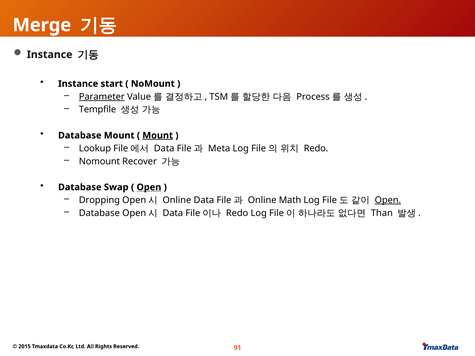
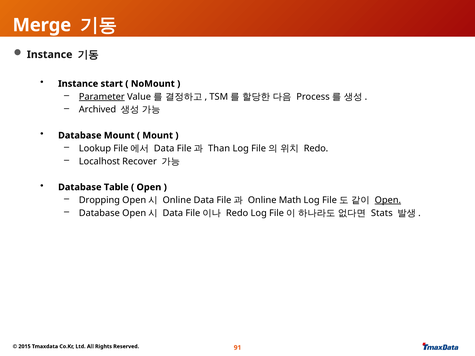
Tempfile: Tempfile -> Archived (98, 110)
Mount underline: present -> none (158, 136)
Meta: Meta -> Than (219, 148)
Nomount: Nomount -> Localhost (99, 161)
Swap: Swap -> Table (116, 187)
Open underline: present -> none (149, 187)
Than: Than -> Stats (382, 213)
